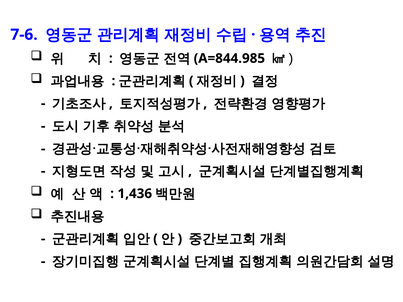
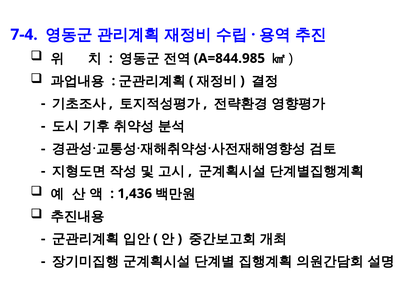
7-6: 7-6 -> 7-4 (24, 35)
